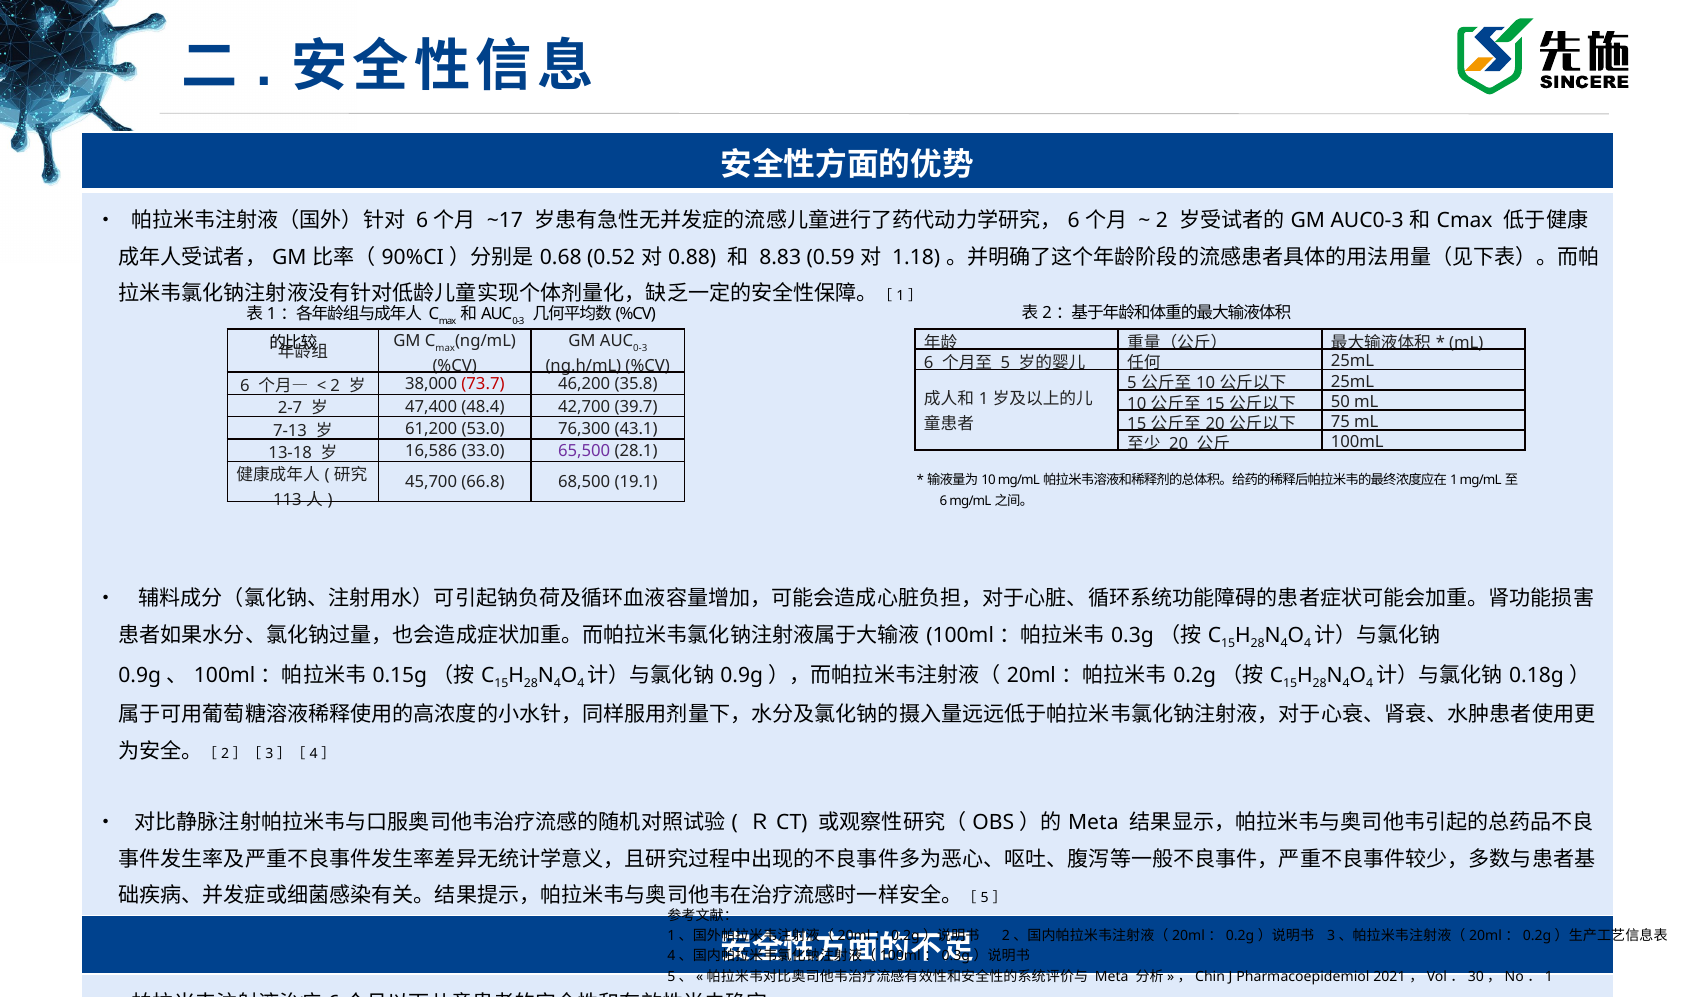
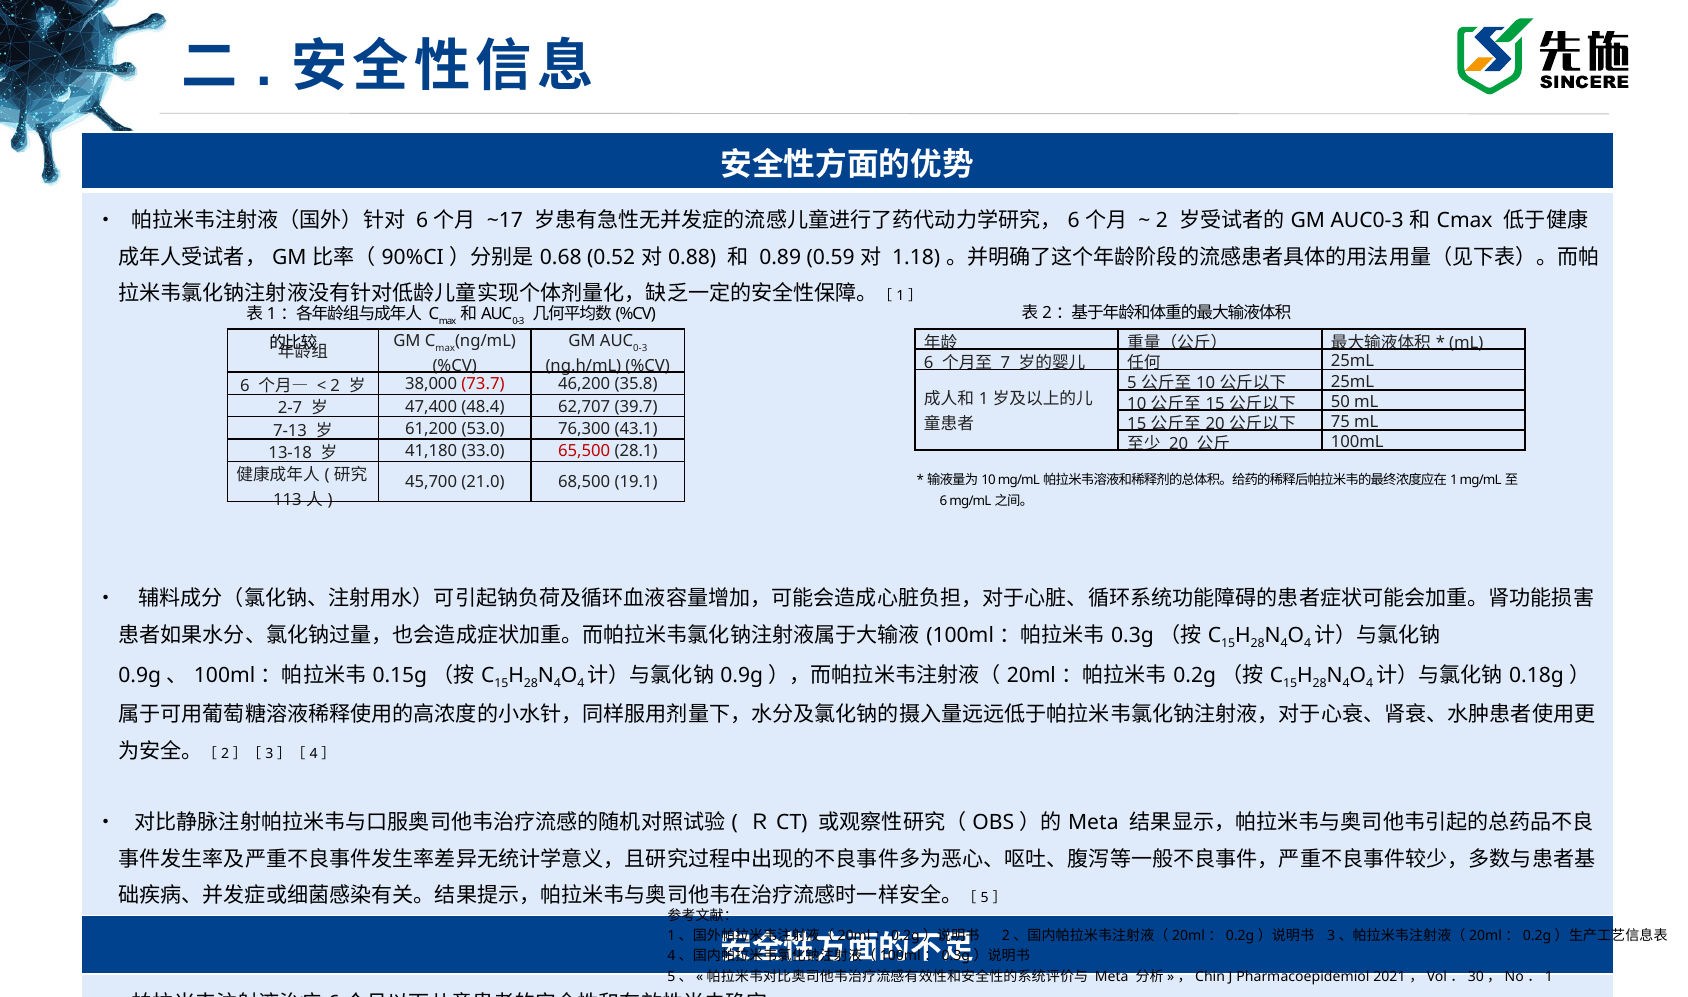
8.83: 8.83 -> 0.89 (780, 257)
5: 5 -> 7 (1005, 363)
42,700: 42,700 -> 62,707 (584, 406)
16,586: 16,586 -> 41,180 (431, 451)
65,500 colour: purple -> red (584, 451)
66.8: 66.8 -> 21.0 (483, 482)
